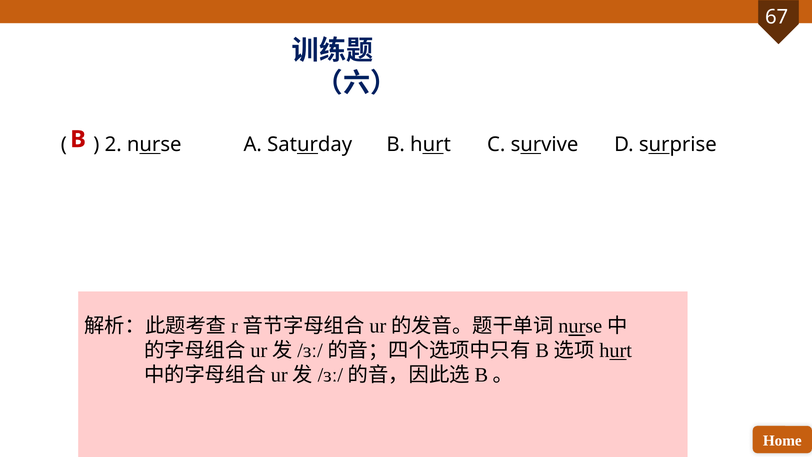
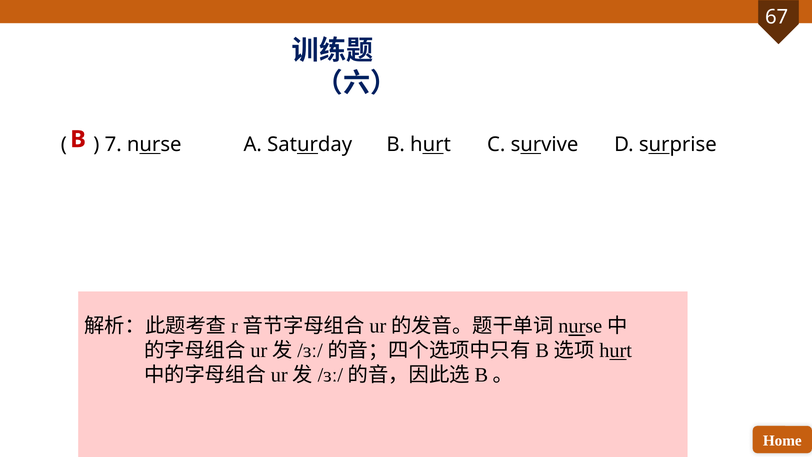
2: 2 -> 7 (113, 144)
